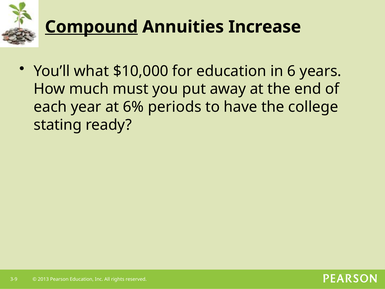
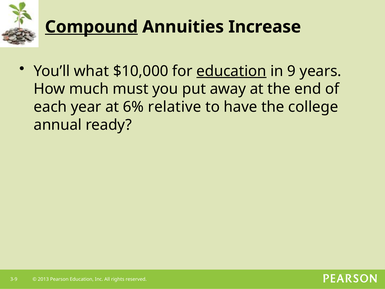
education underline: none -> present (231, 71)
6: 6 -> 9 (292, 71)
periods: periods -> relative (175, 107)
stating: stating -> annual (58, 125)
